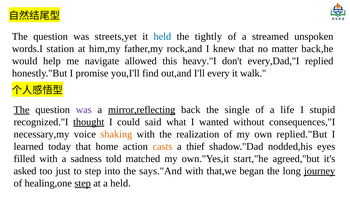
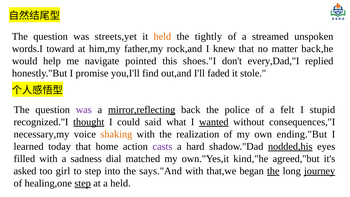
held colour: blue -> orange (162, 36)
station: station -> toward (60, 49)
allowed: allowed -> pointed (141, 61)
heavy."I: heavy."I -> shoes."I (200, 61)
every: every -> faded (218, 73)
walk: walk -> stole (253, 73)
The underline: present -> none (22, 110)
single: single -> police (237, 110)
life: life -> felt (287, 110)
wanted underline: none -> present (214, 122)
replied."But: replied."But -> ending."But (302, 134)
casts colour: orange -> purple (162, 146)
thief: thief -> hard (195, 146)
nodded,his underline: none -> present (290, 146)
told: told -> dial (114, 159)
start,"he: start,"he -> kind,"he (251, 159)
just: just -> girl (63, 171)
the underline: none -> present (273, 171)
